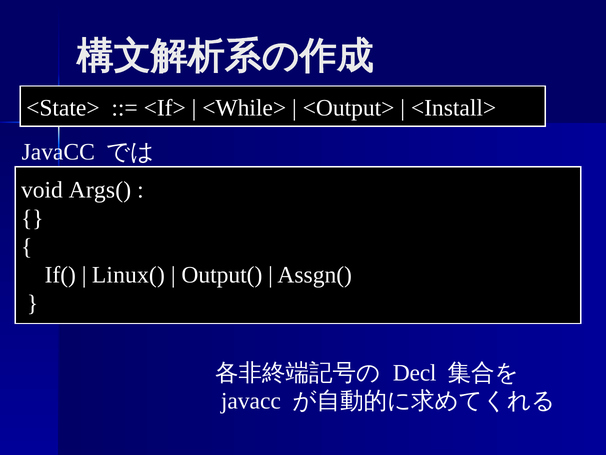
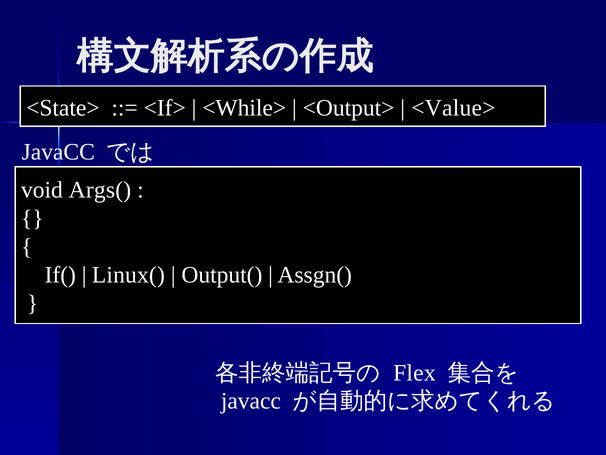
<Install>: <Install> -> <Value> (453, 108)
Decl: Decl -> Flex (414, 372)
